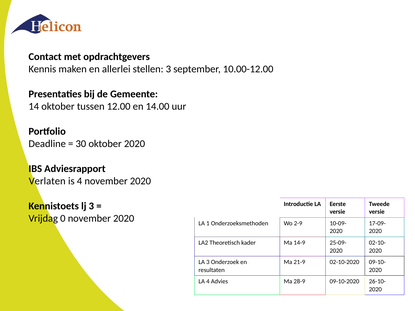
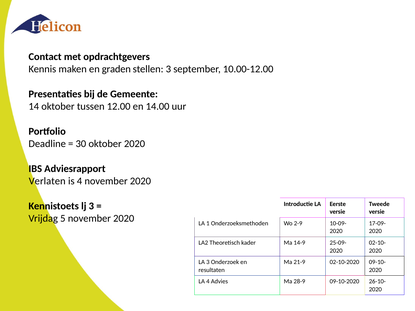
allerlei: allerlei -> graden (116, 69)
0: 0 -> 5 (63, 219)
